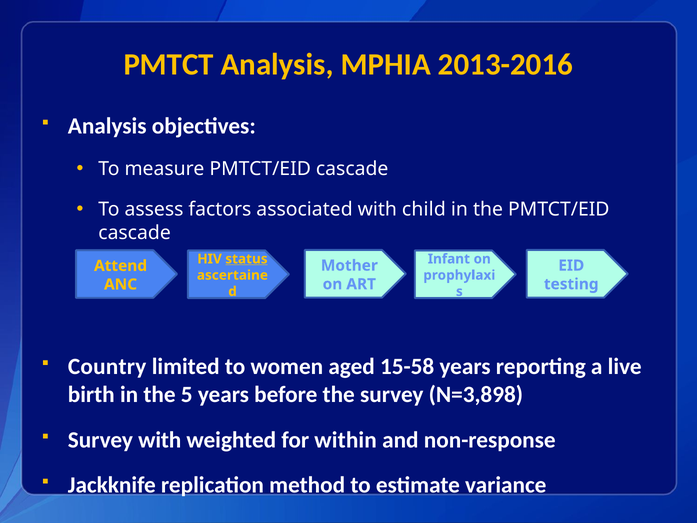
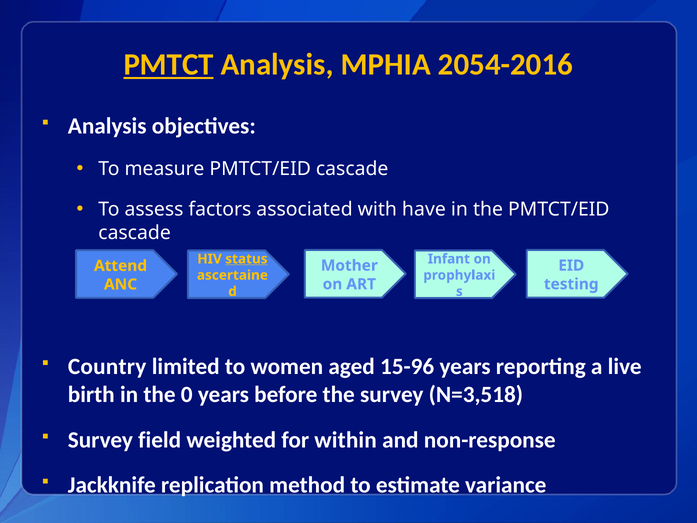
PMTCT underline: none -> present (169, 65)
2013-2016: 2013-2016 -> 2054-2016 (505, 65)
child: child -> have (424, 209)
15-58: 15-58 -> 15-96 (407, 367)
5: 5 -> 0 (187, 394)
N=3,898: N=3,898 -> N=3,518 (476, 394)
Survey with: with -> field (160, 440)
